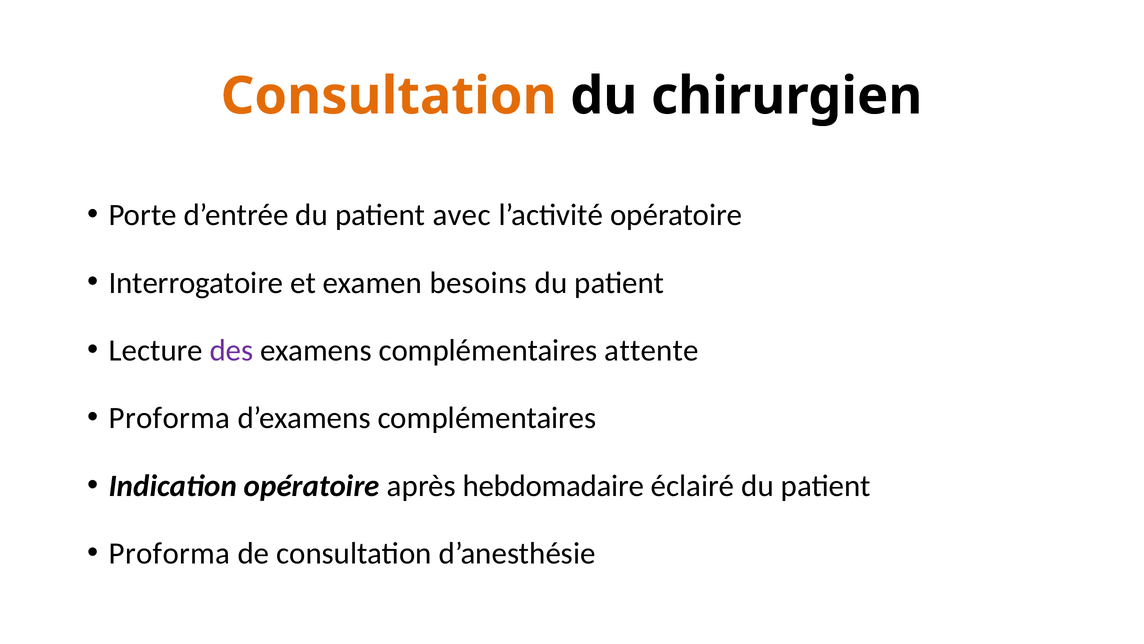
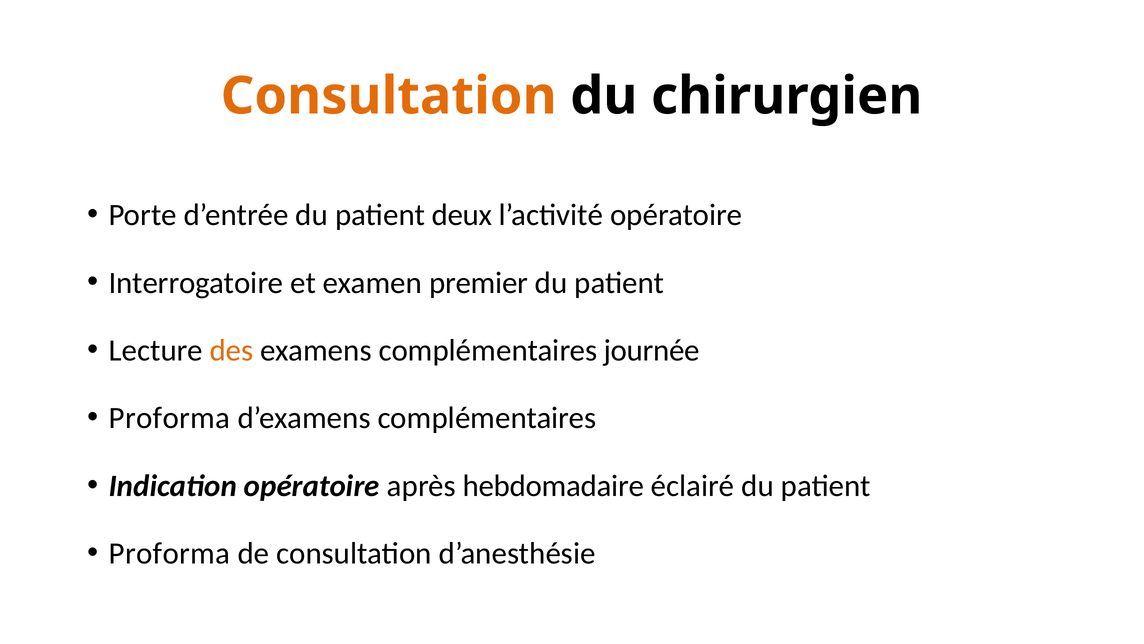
avec: avec -> deux (462, 215)
besoins: besoins -> premier (479, 283)
des colour: purple -> orange (232, 350)
attente: attente -> journée (652, 350)
